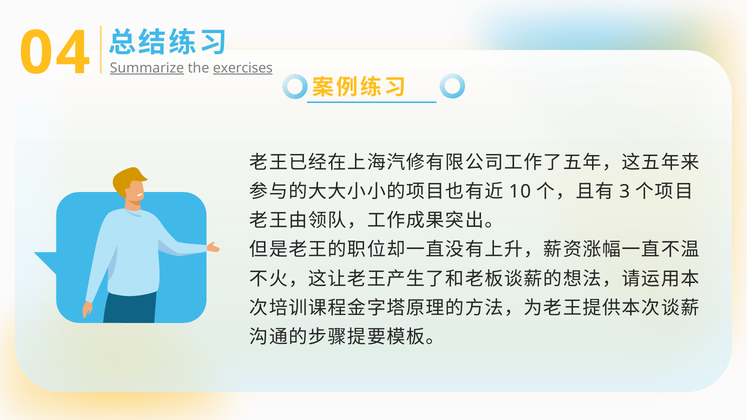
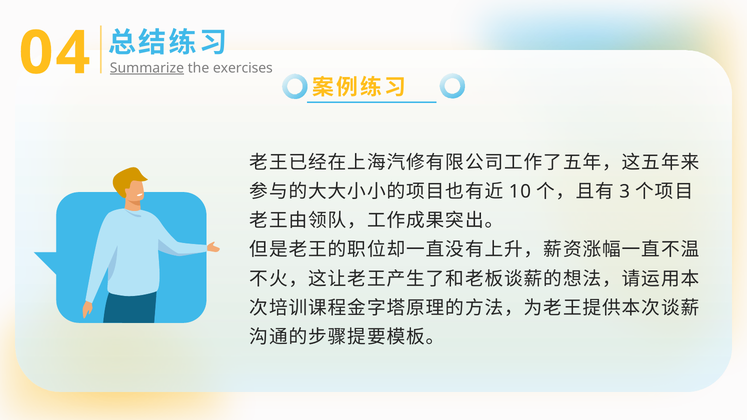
exercises underline: present -> none (243, 68)
